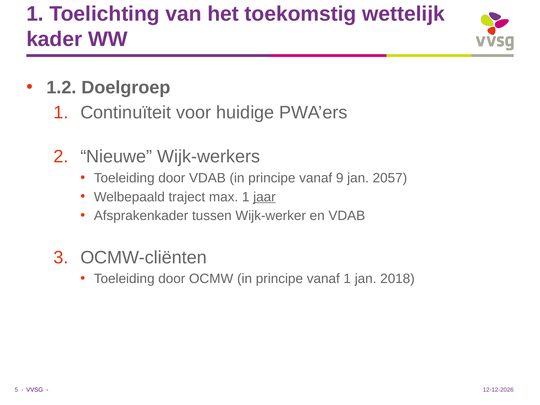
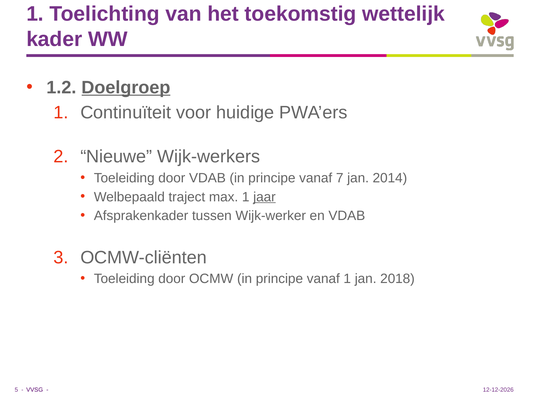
Doelgroep underline: none -> present (126, 87)
9: 9 -> 7 (340, 178)
2057: 2057 -> 2014 (390, 178)
